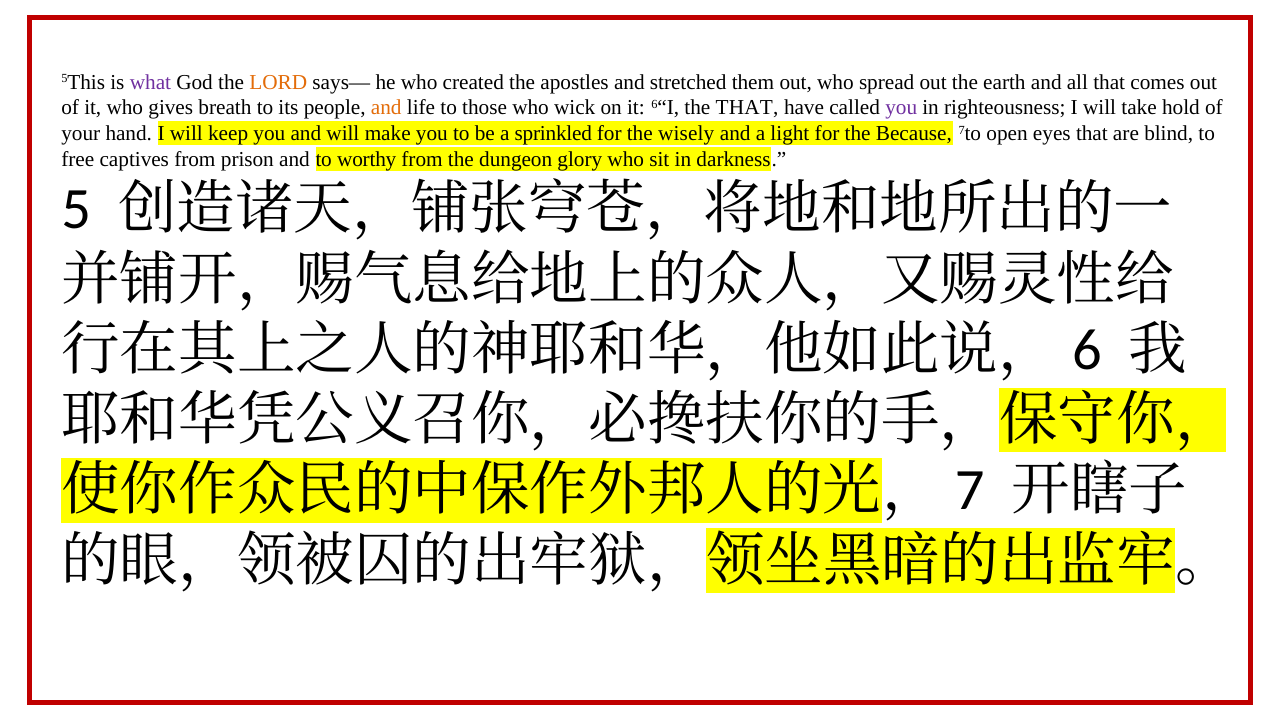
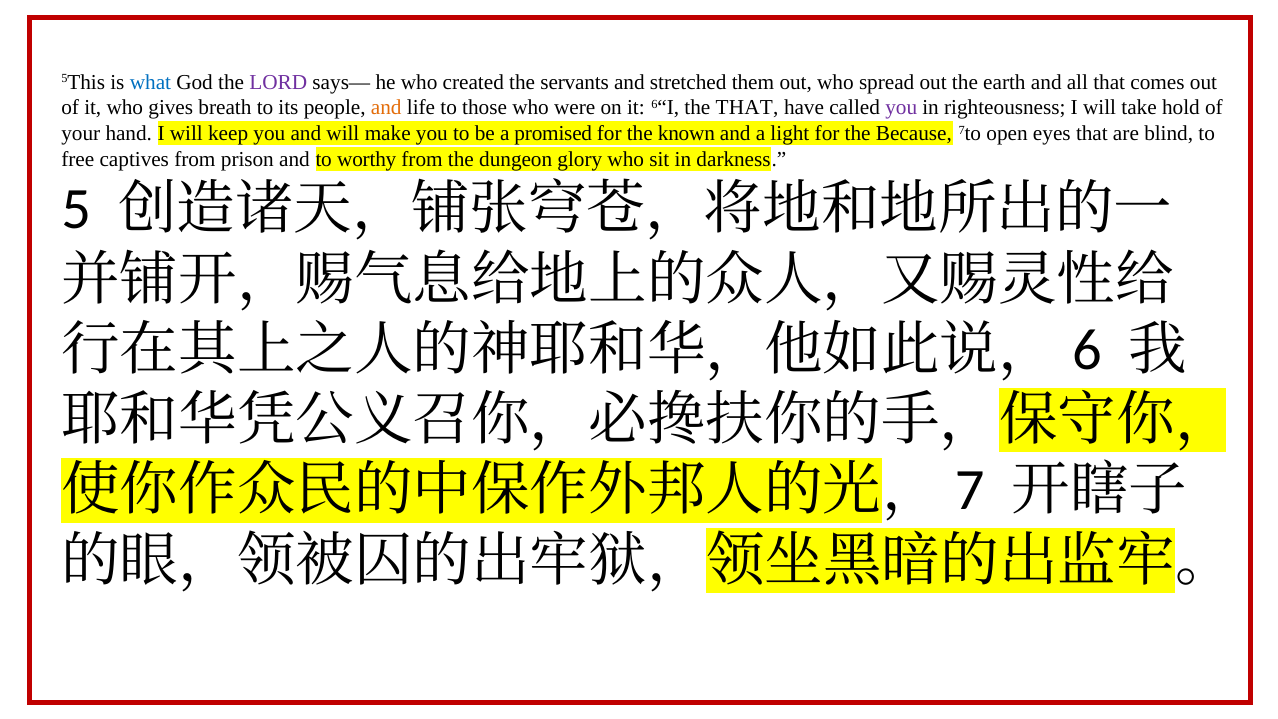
what colour: purple -> blue (150, 82)
LORD colour: orange -> purple (278, 82)
apostles: apostles -> servants (575, 82)
wick: wick -> were (575, 108)
sprinkled: sprinkled -> promised (553, 133)
wisely: wisely -> known (686, 133)
